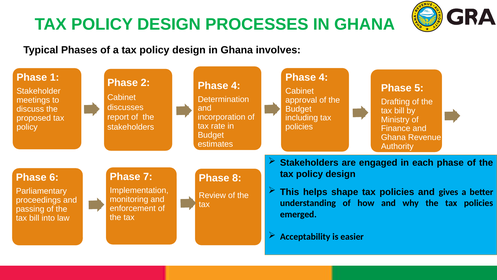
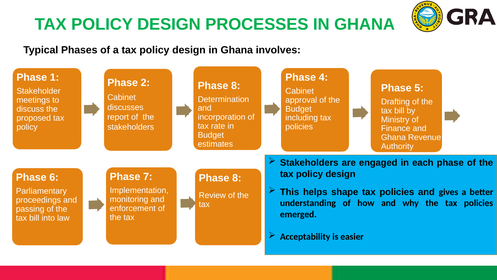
4: 4 -> 8 (236, 85)
